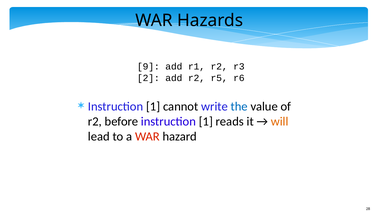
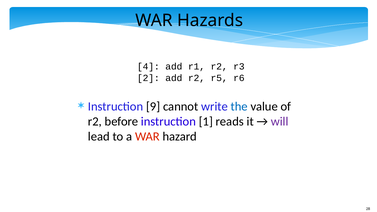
9: 9 -> 4 (148, 67)
1: 1 -> 9 (153, 106)
will colour: orange -> purple (280, 122)
